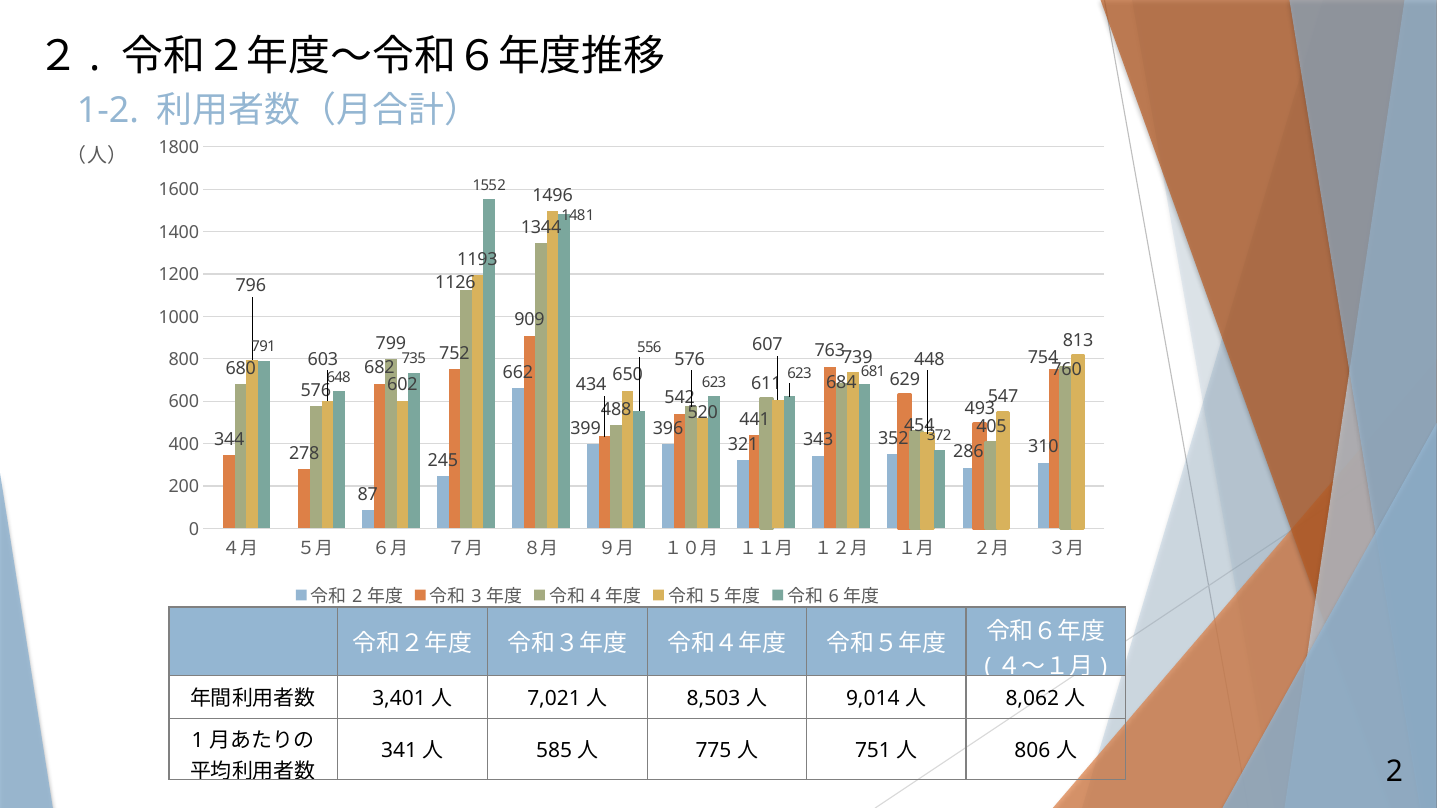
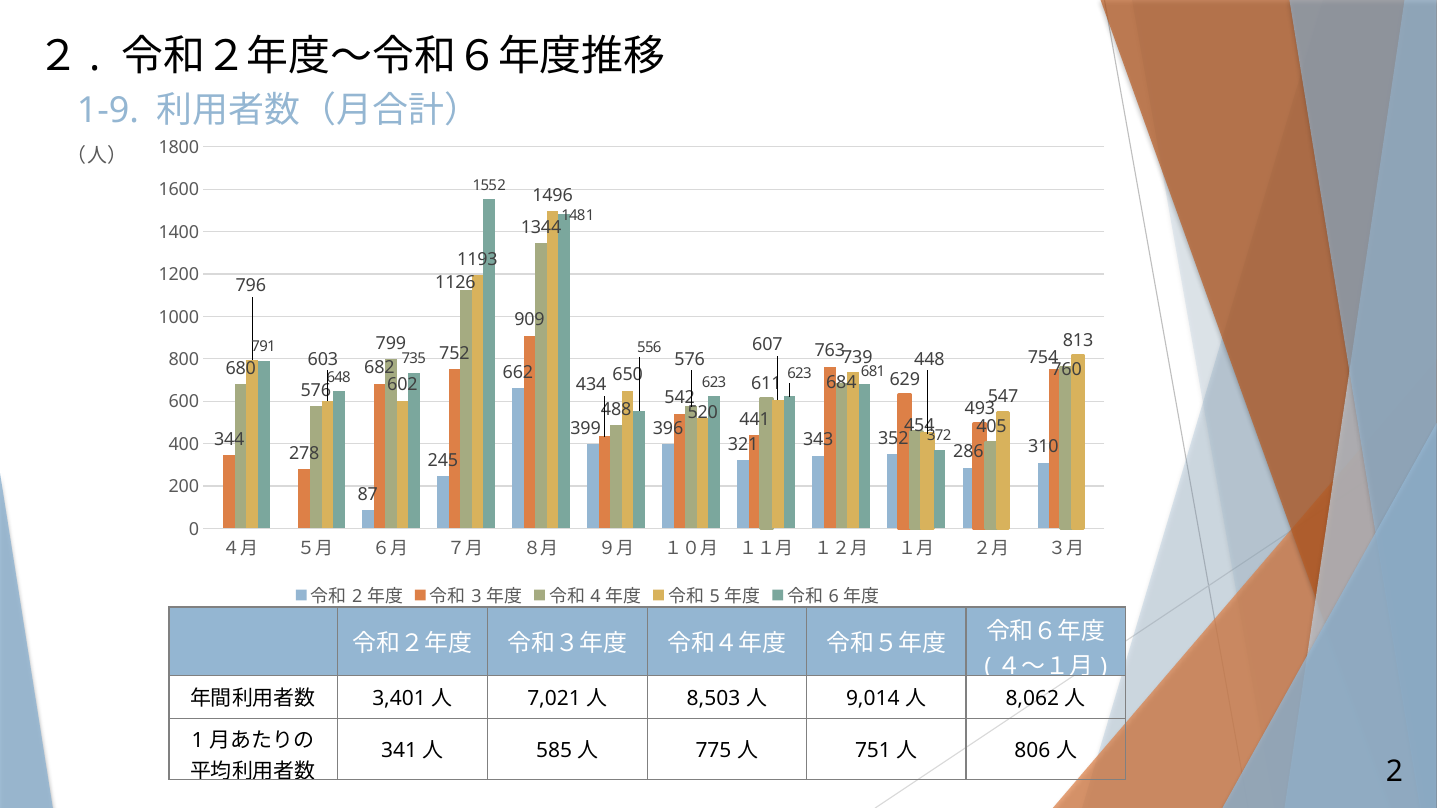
1-2: 1-2 -> 1-9 (108, 111)
